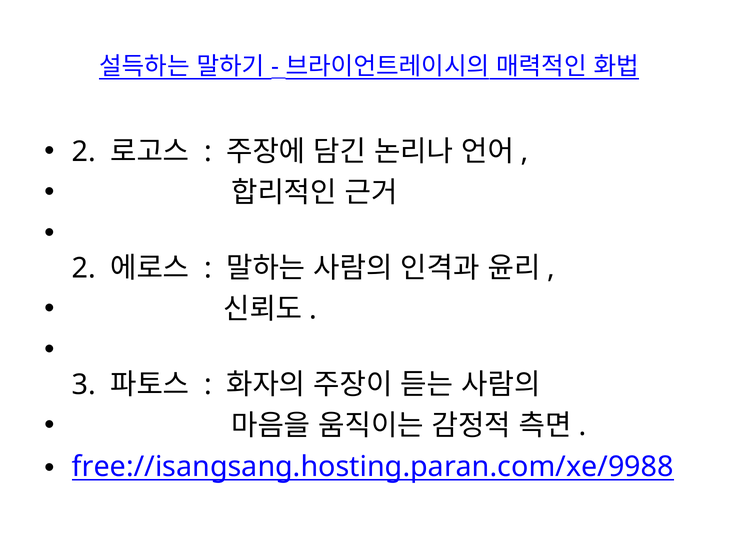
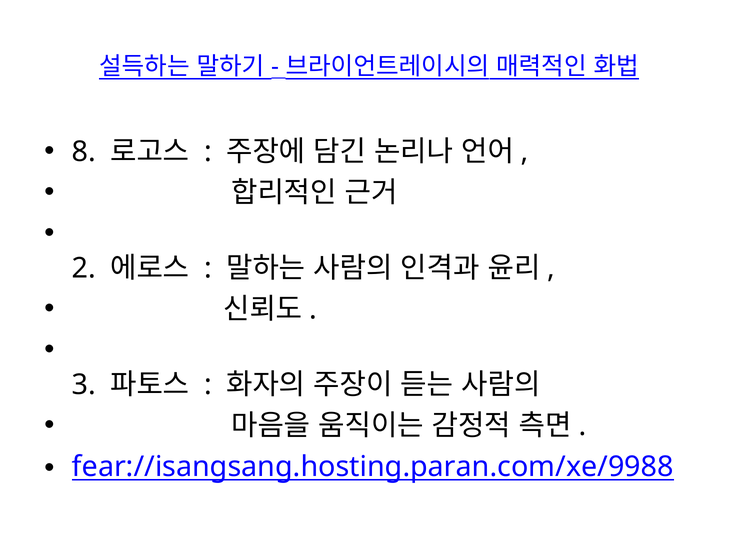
2: 2 -> 8 (84, 152)
free://isangsang.hosting.paran.com/xe/9988: free://isangsang.hosting.paran.com/xe/9988 -> fear://isangsang.hosting.paran.com/xe/9988 (373, 467)
